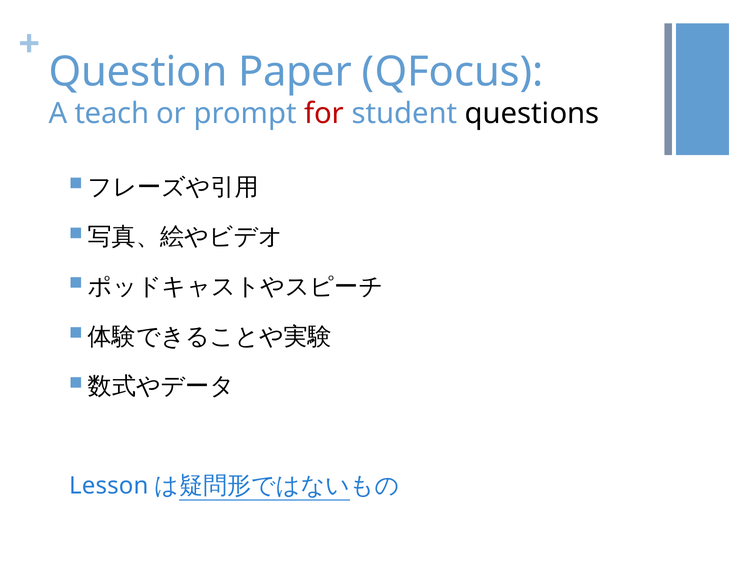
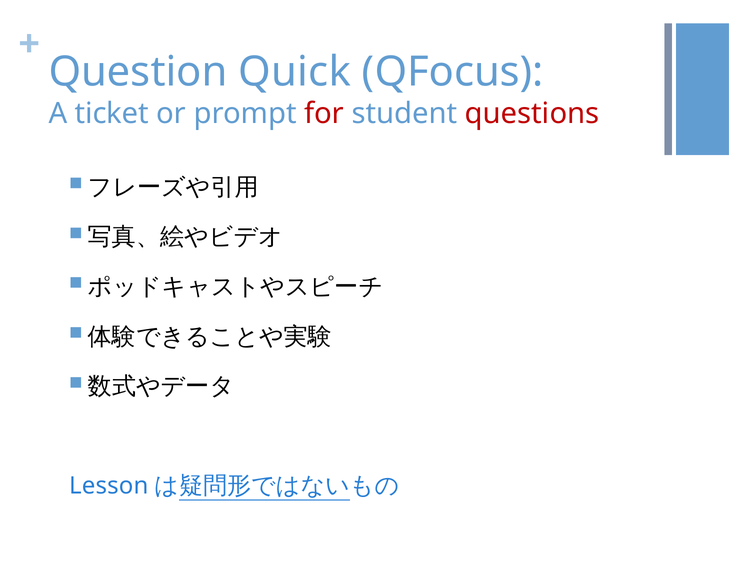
Paper: Paper -> Quick (295, 72)
teach: teach -> ticket (112, 113)
questions colour: black -> red (532, 113)
